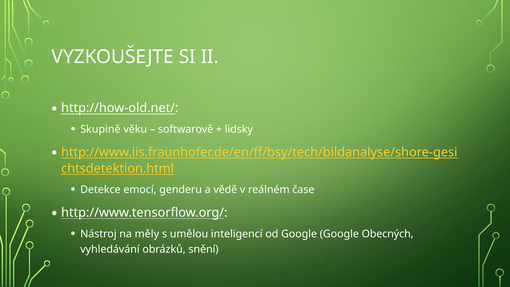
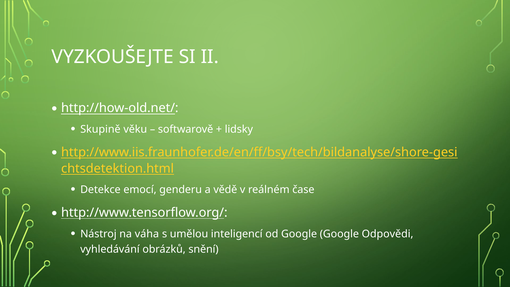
měly: měly -> váha (147, 234)
Obecných: Obecných -> Odpovědi (388, 234)
